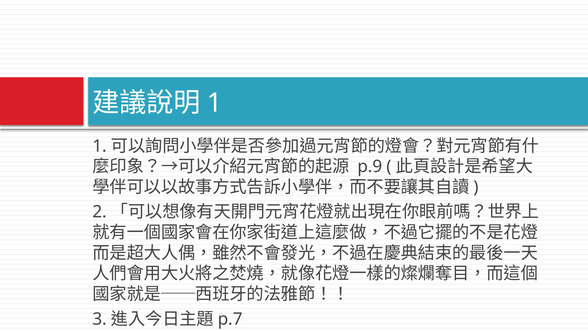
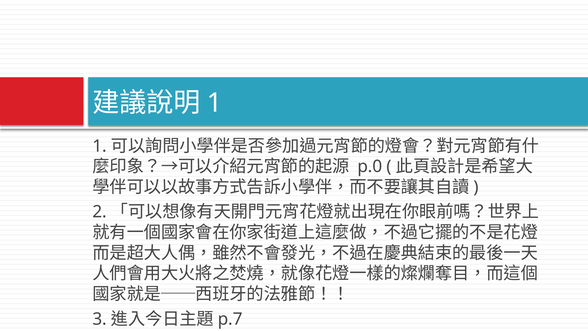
p.9: p.9 -> p.0 (370, 166)
